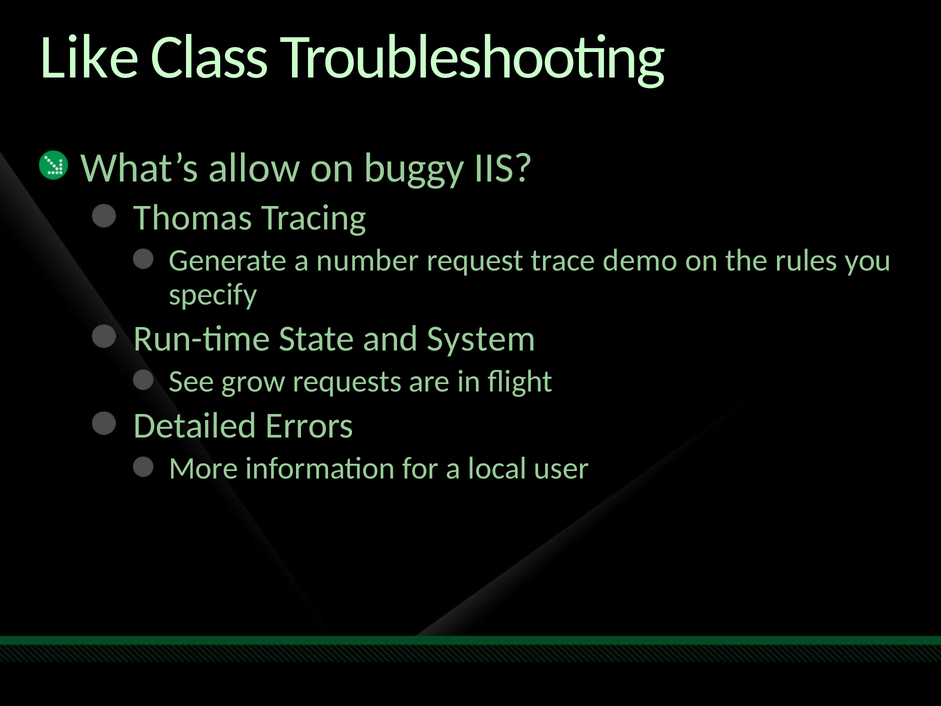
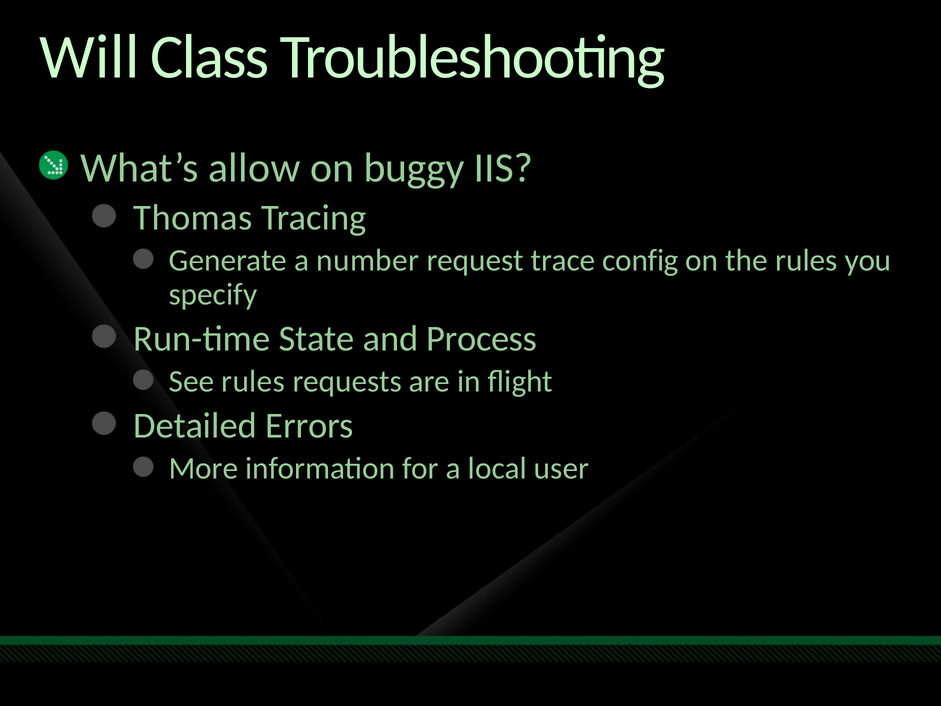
Like: Like -> Will (89, 57)
demo: demo -> config (641, 260)
System: System -> Process (482, 338)
See grow: grow -> rules (253, 381)
